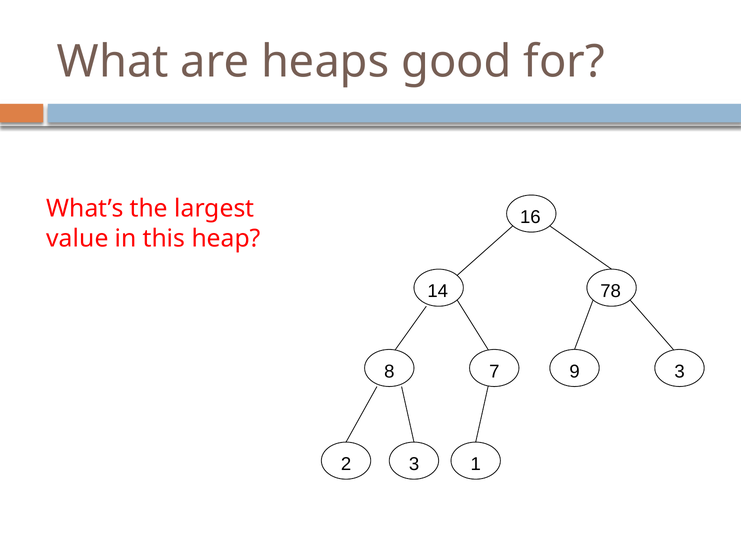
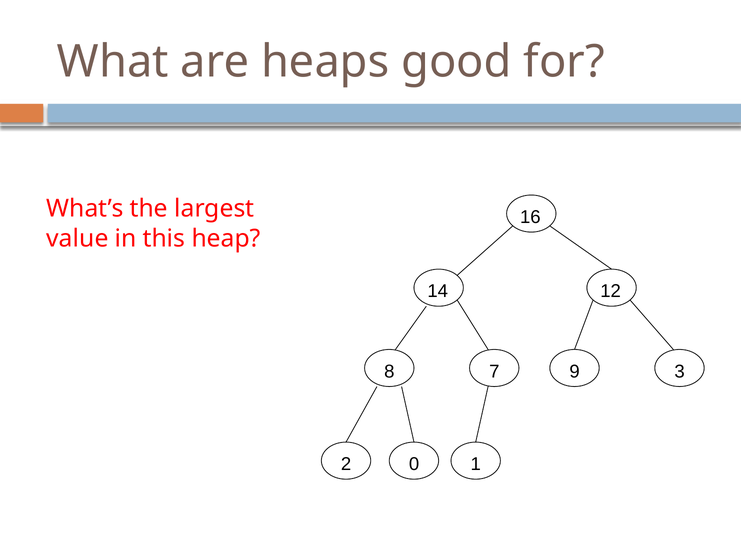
78: 78 -> 12 (611, 291)
2 3: 3 -> 0 (414, 464)
